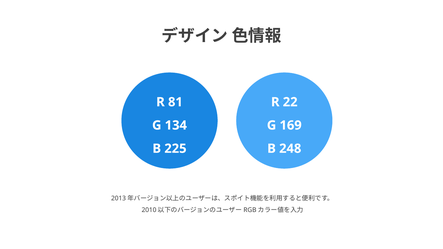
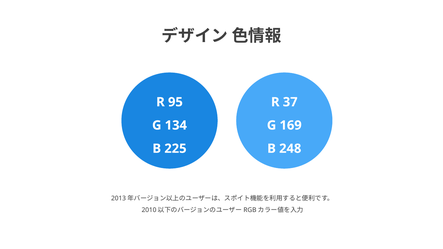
81: 81 -> 95 (175, 102)
22: 22 -> 37 (290, 102)
